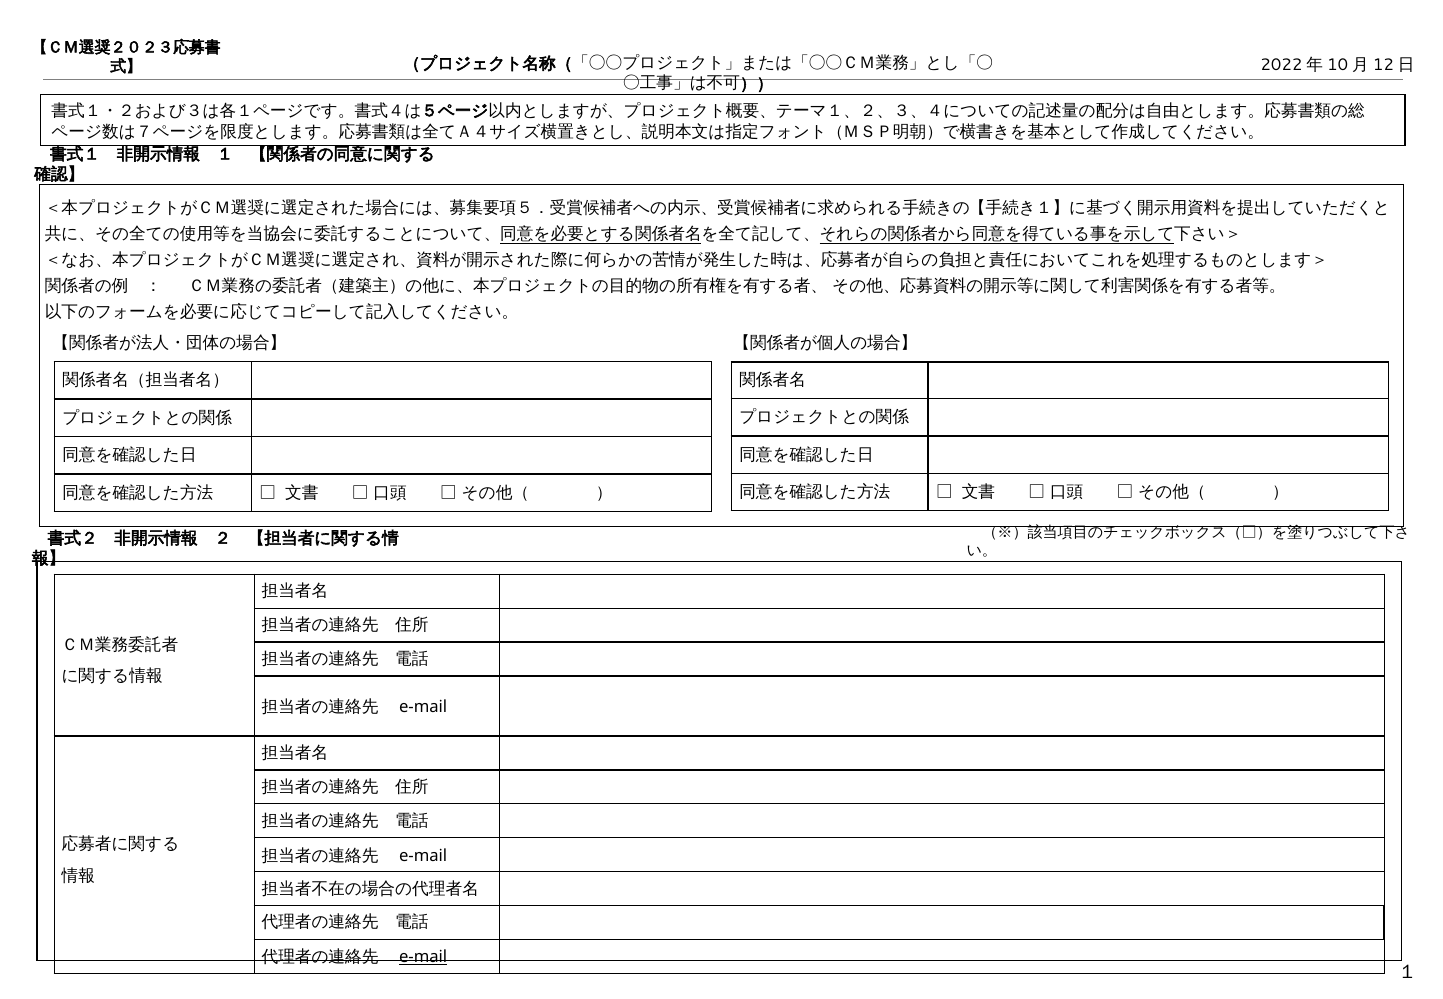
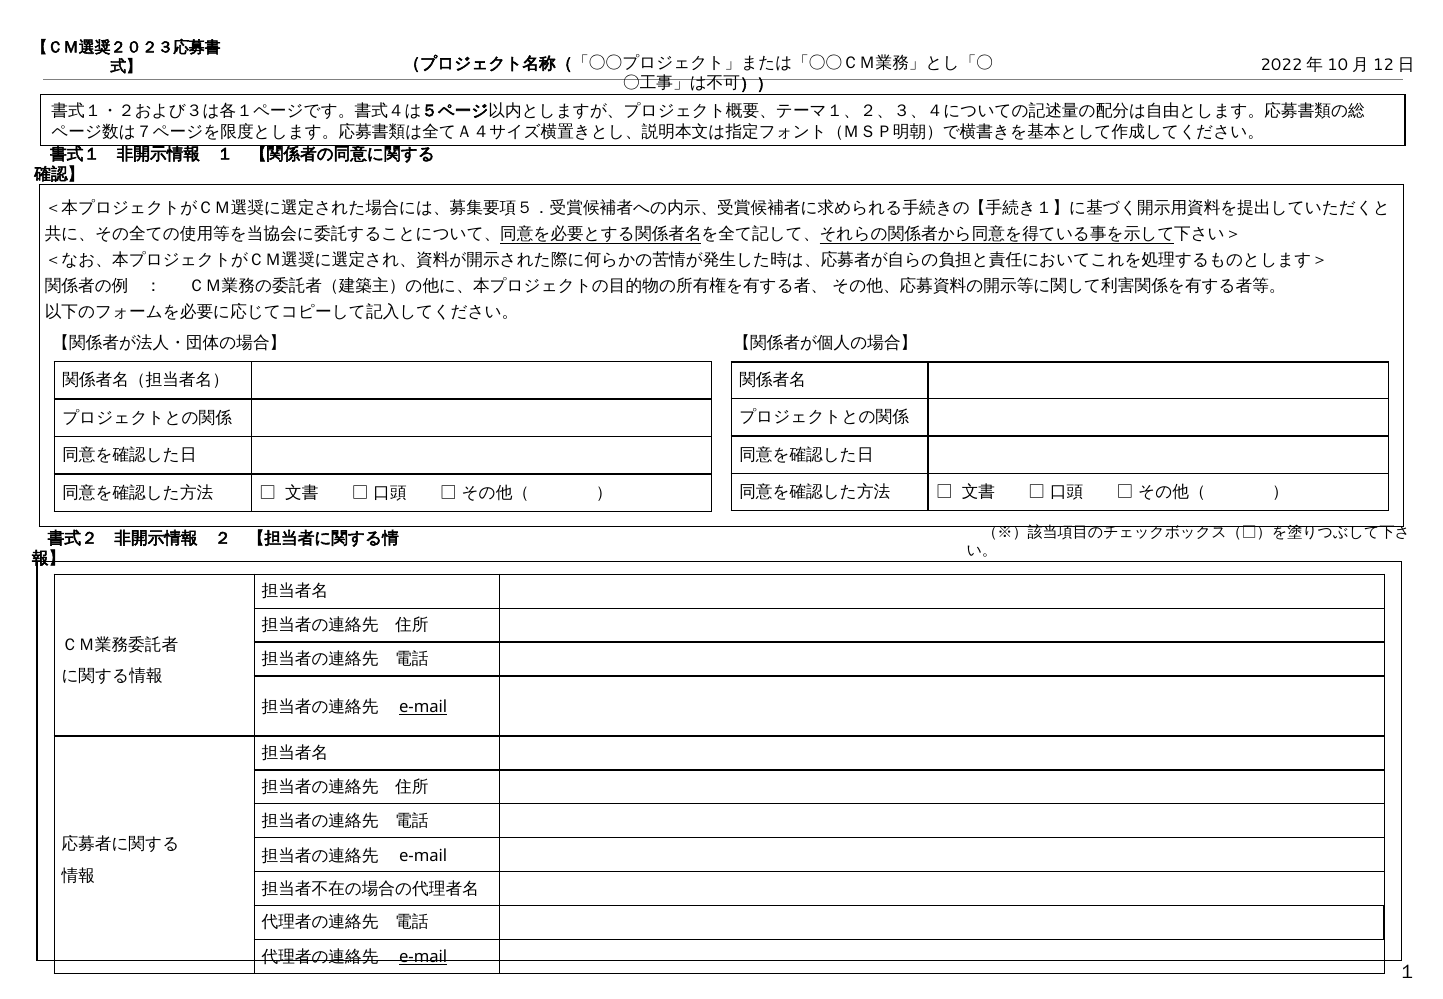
e-mail underline: none -> present (423, 707)
